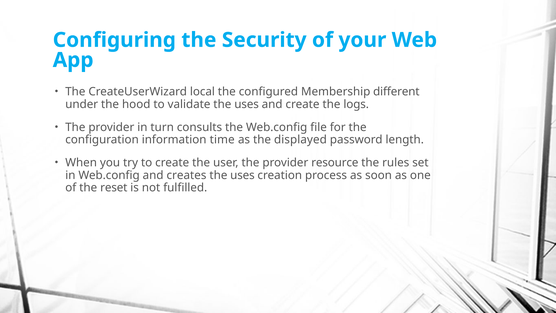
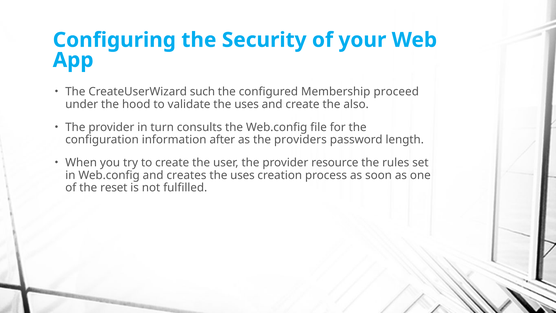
local: local -> such (202, 92)
different: different -> proceed (396, 92)
logs: logs -> also (356, 104)
time: time -> after (222, 140)
displayed: displayed -> providers (300, 140)
